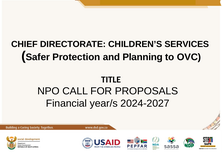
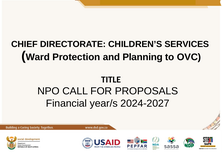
Safer: Safer -> Ward (38, 57)
